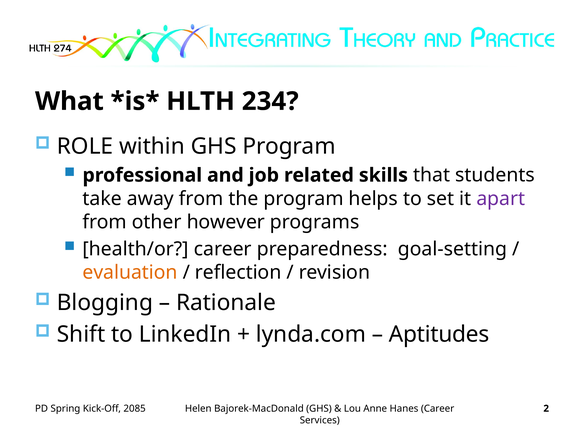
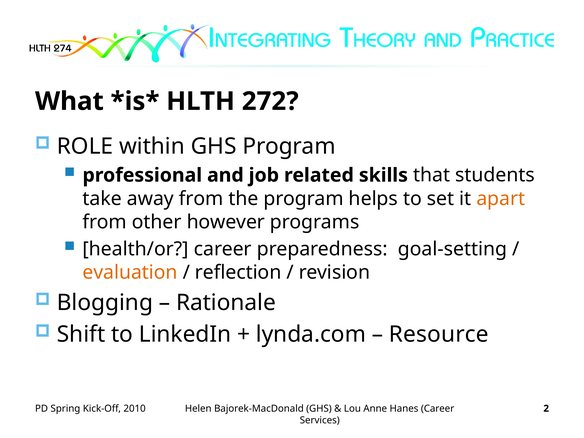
234: 234 -> 272 (270, 101)
apart colour: purple -> orange (501, 199)
Aptitudes: Aptitudes -> Resource (439, 334)
2085: 2085 -> 2010 (135, 409)
